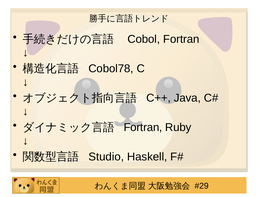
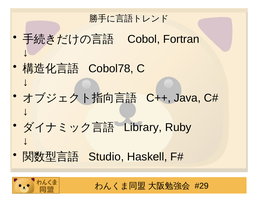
Fortran: Fortran -> Library (143, 127)
